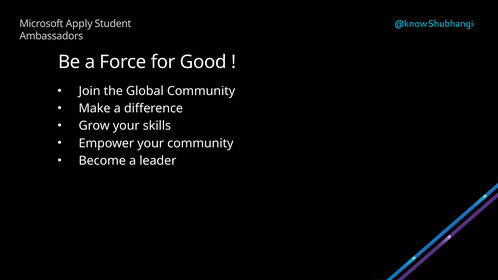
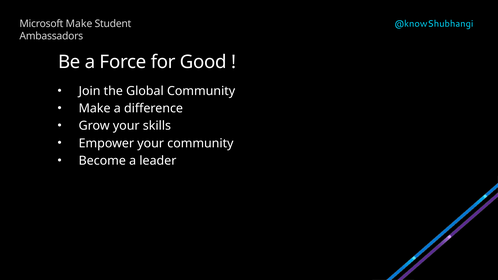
Microsoft Apply: Apply -> Make (79, 24)
